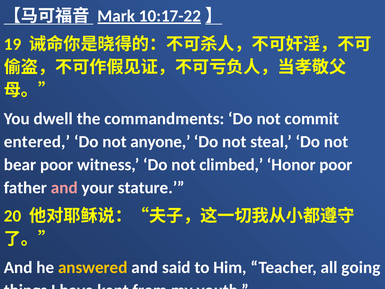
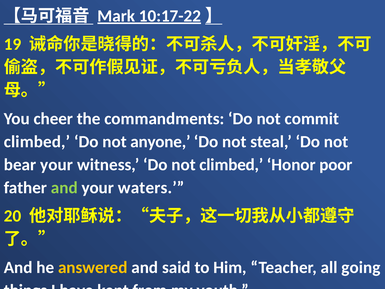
dwell: dwell -> cheer (53, 119)
entered: entered -> climbed (37, 142)
bear poor: poor -> your (57, 165)
and colour: pink -> light green (64, 188)
stature: stature -> waters (151, 188)
